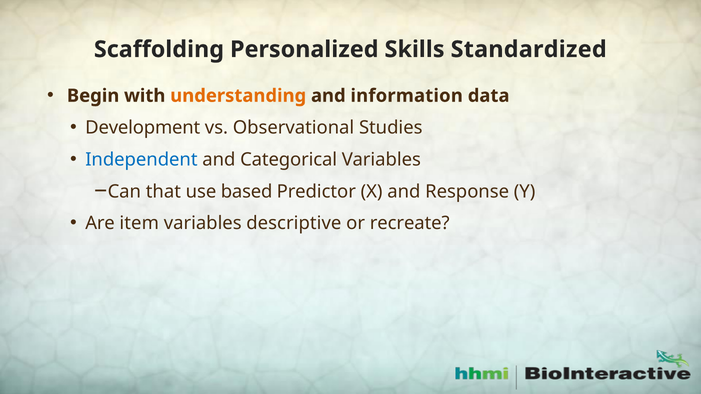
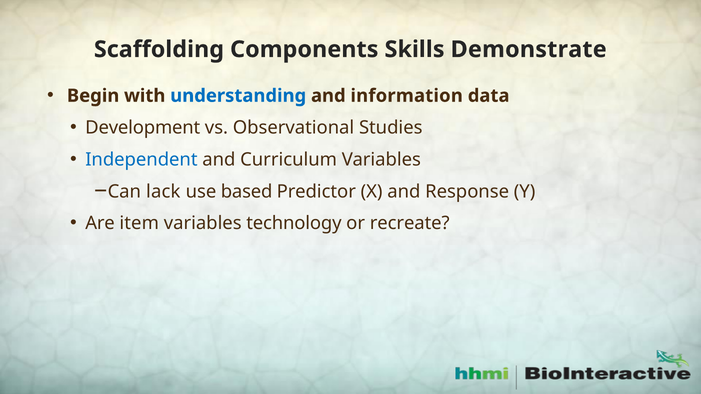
Personalized: Personalized -> Components (304, 49)
Standardized: Standardized -> Demonstrate (529, 49)
understanding colour: orange -> blue (238, 96)
Categorical: Categorical -> Curriculum (289, 160)
that: that -> lack (163, 192)
descriptive: descriptive -> technology (294, 224)
